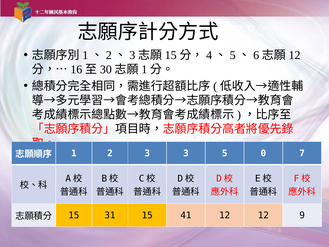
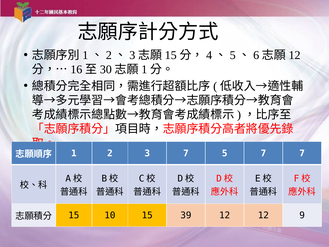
3 3: 3 -> 7 (186, 153)
5 0: 0 -> 7 (263, 153)
31: 31 -> 10 (110, 215)
41: 41 -> 39 (186, 215)
